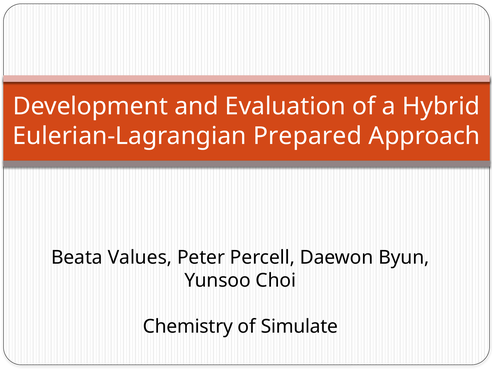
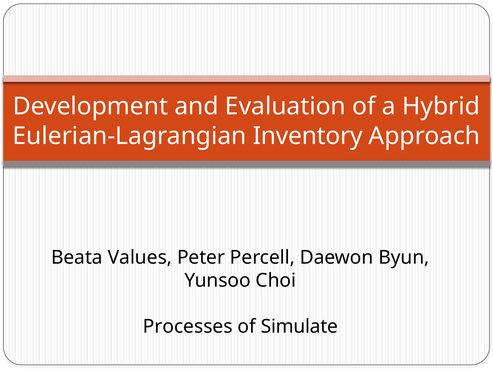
Prepared: Prepared -> Inventory (308, 136)
Chemistry: Chemistry -> Processes (188, 326)
